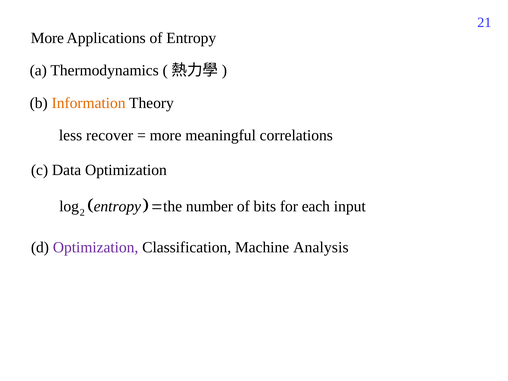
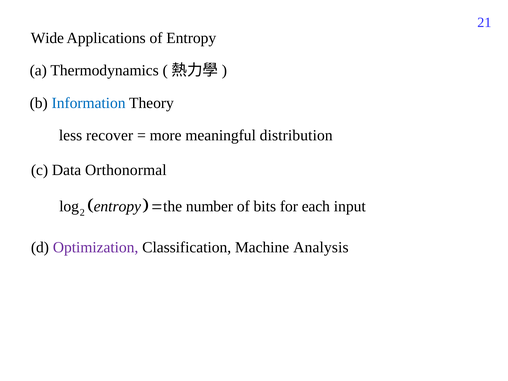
More: More -> Wide (47, 38)
Information colour: orange -> blue (89, 103)
correlations: correlations -> distribution (296, 135)
Data Optimization: Optimization -> Orthonormal (126, 170)
